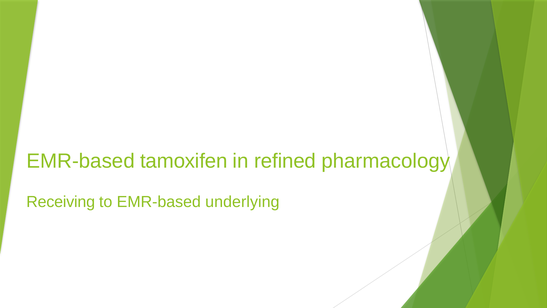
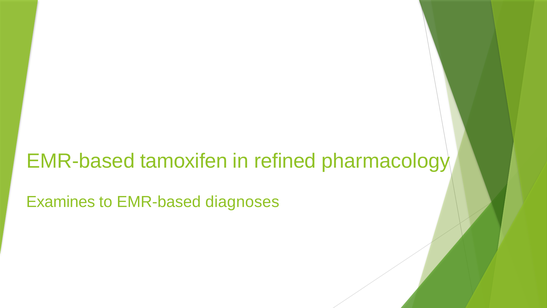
Receiving: Receiving -> Examines (61, 202)
underlying: underlying -> diagnoses (242, 202)
